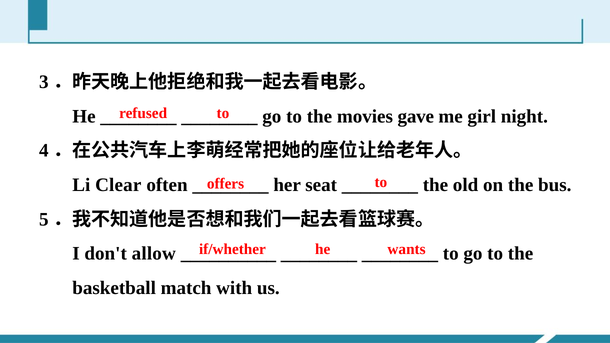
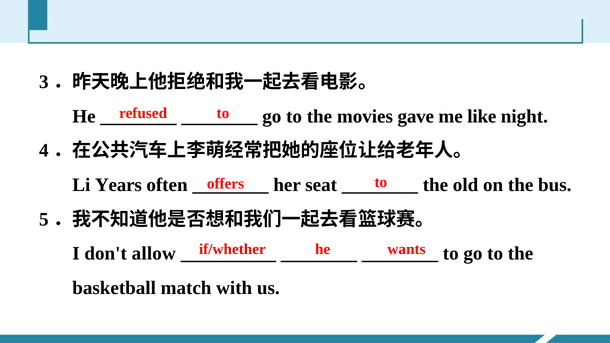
girl: girl -> like (482, 116)
Clear: Clear -> Years (118, 185)
